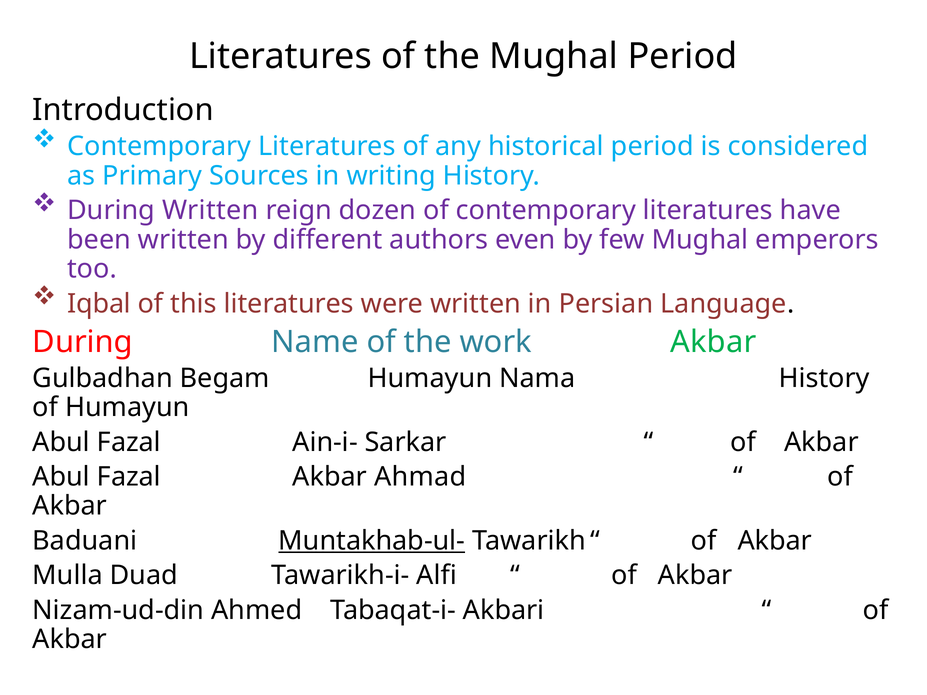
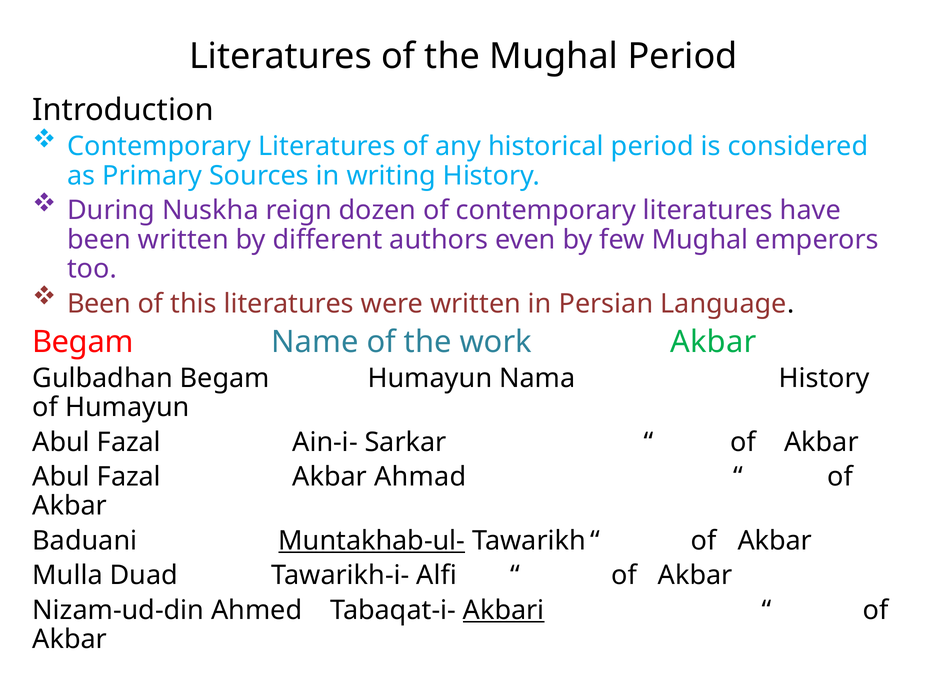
During Written: Written -> Nuskha (210, 211)
Iqbal: Iqbal -> Been (99, 304)
During: During -> Begam (83, 342)
Akbari underline: none -> present (504, 610)
